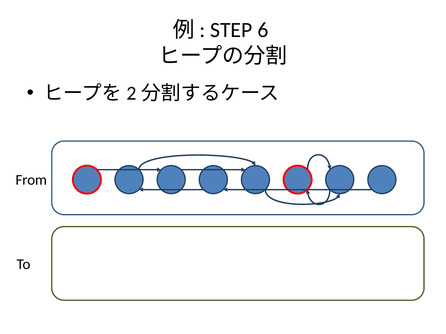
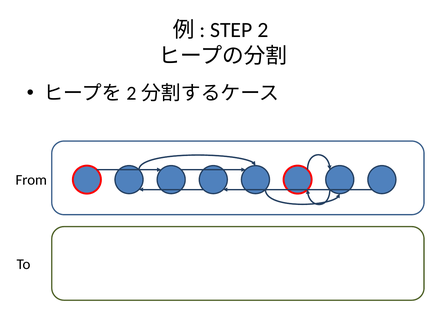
6: 6 -> 2 (263, 30)
